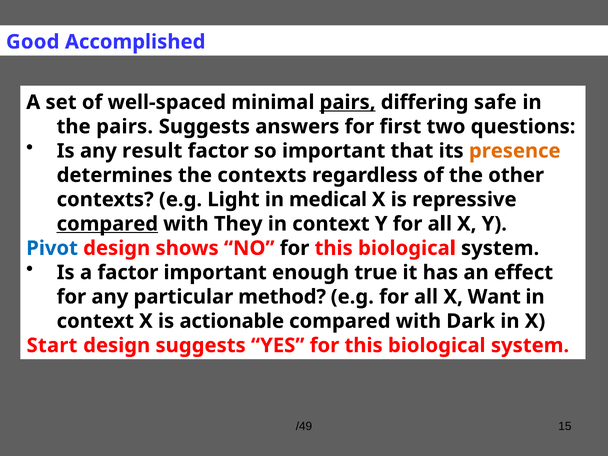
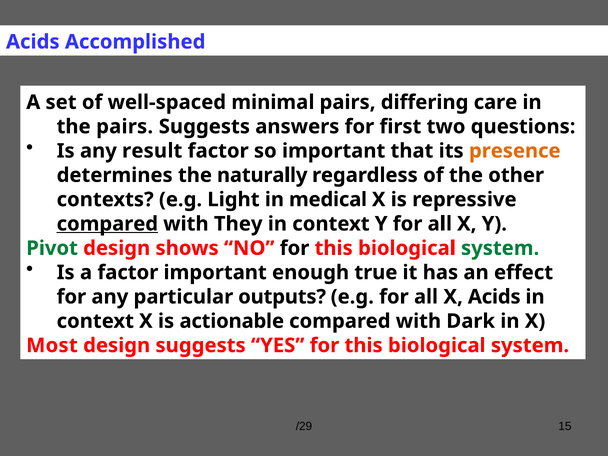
Good: Good -> Acids (33, 42)
pairs underline: present -> none (348, 102)
safe: safe -> care (495, 102)
the contexts: contexts -> naturally (262, 175)
Pivot colour: blue -> green (52, 248)
system colour: black -> green (500, 248)
method: method -> outputs (282, 297)
X Want: Want -> Acids (494, 297)
Start: Start -> Most (52, 345)
/49: /49 -> /29 (304, 426)
